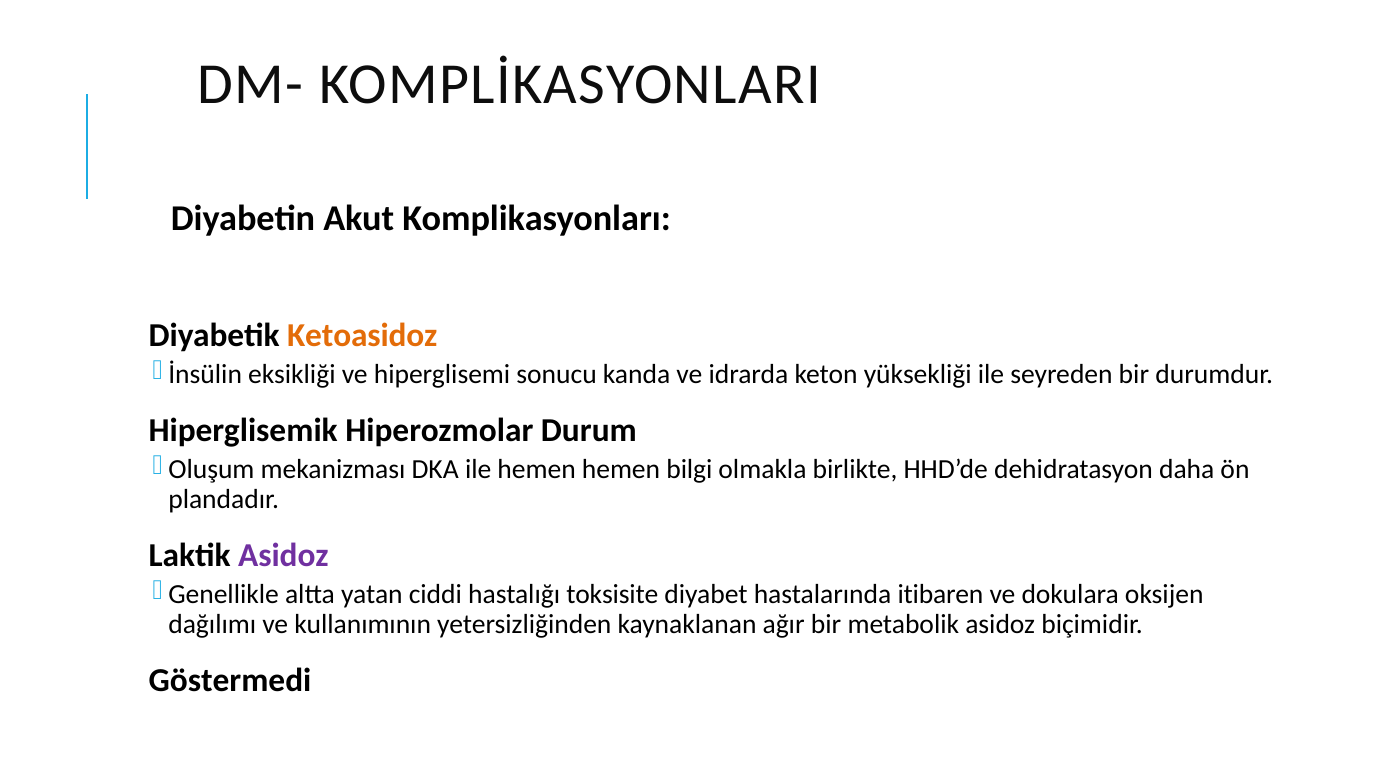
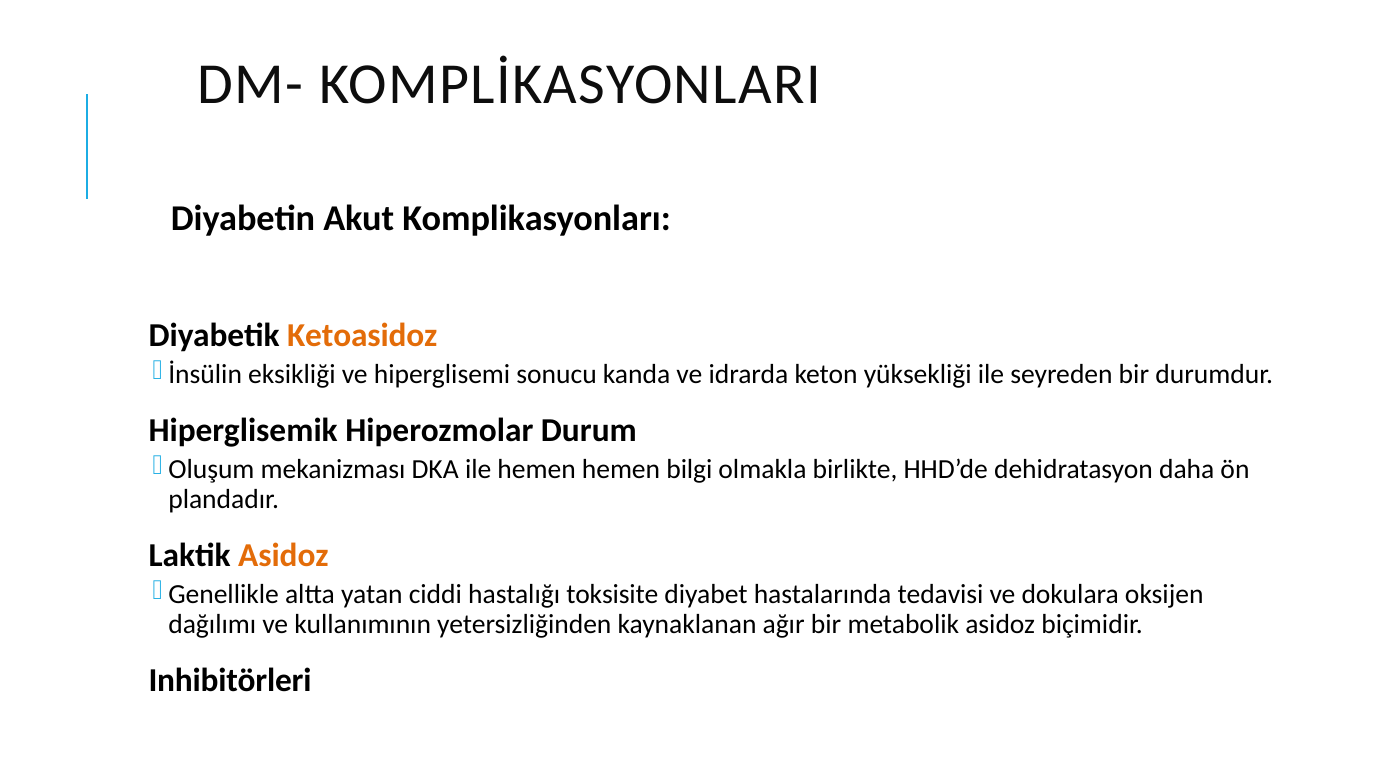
Asidoz colour: purple -> orange (283, 556)
itibaren: itibaren -> tedavisi (940, 594)
Göstermedi: Göstermedi -> Inhibitörleri (230, 680)
